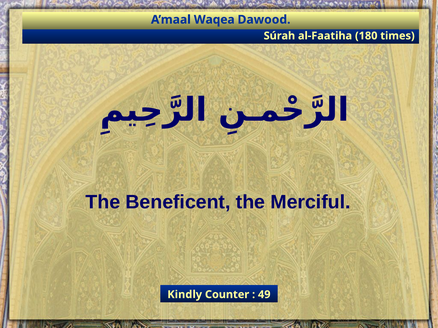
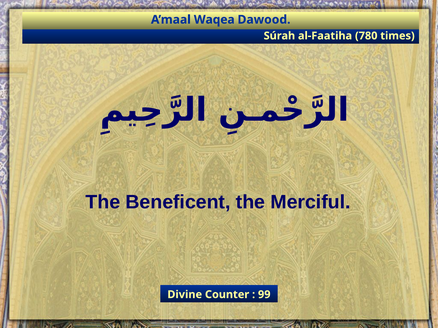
180: 180 -> 780 (366, 36)
Kindly: Kindly -> Divine (185, 295)
49: 49 -> 99 (264, 295)
